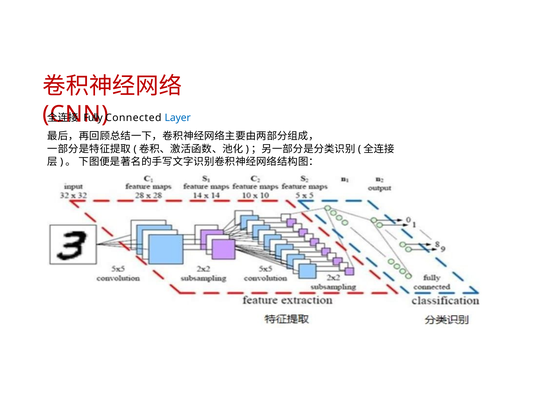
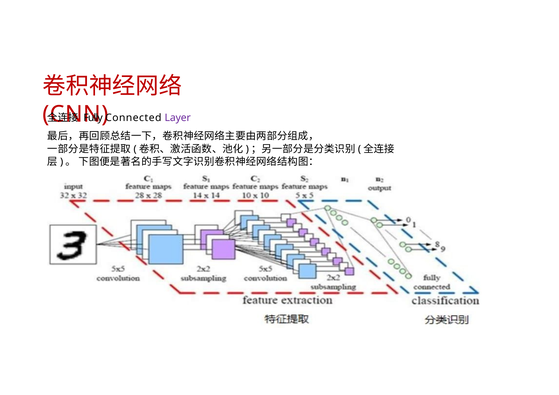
Layer colour: blue -> purple (178, 118)
